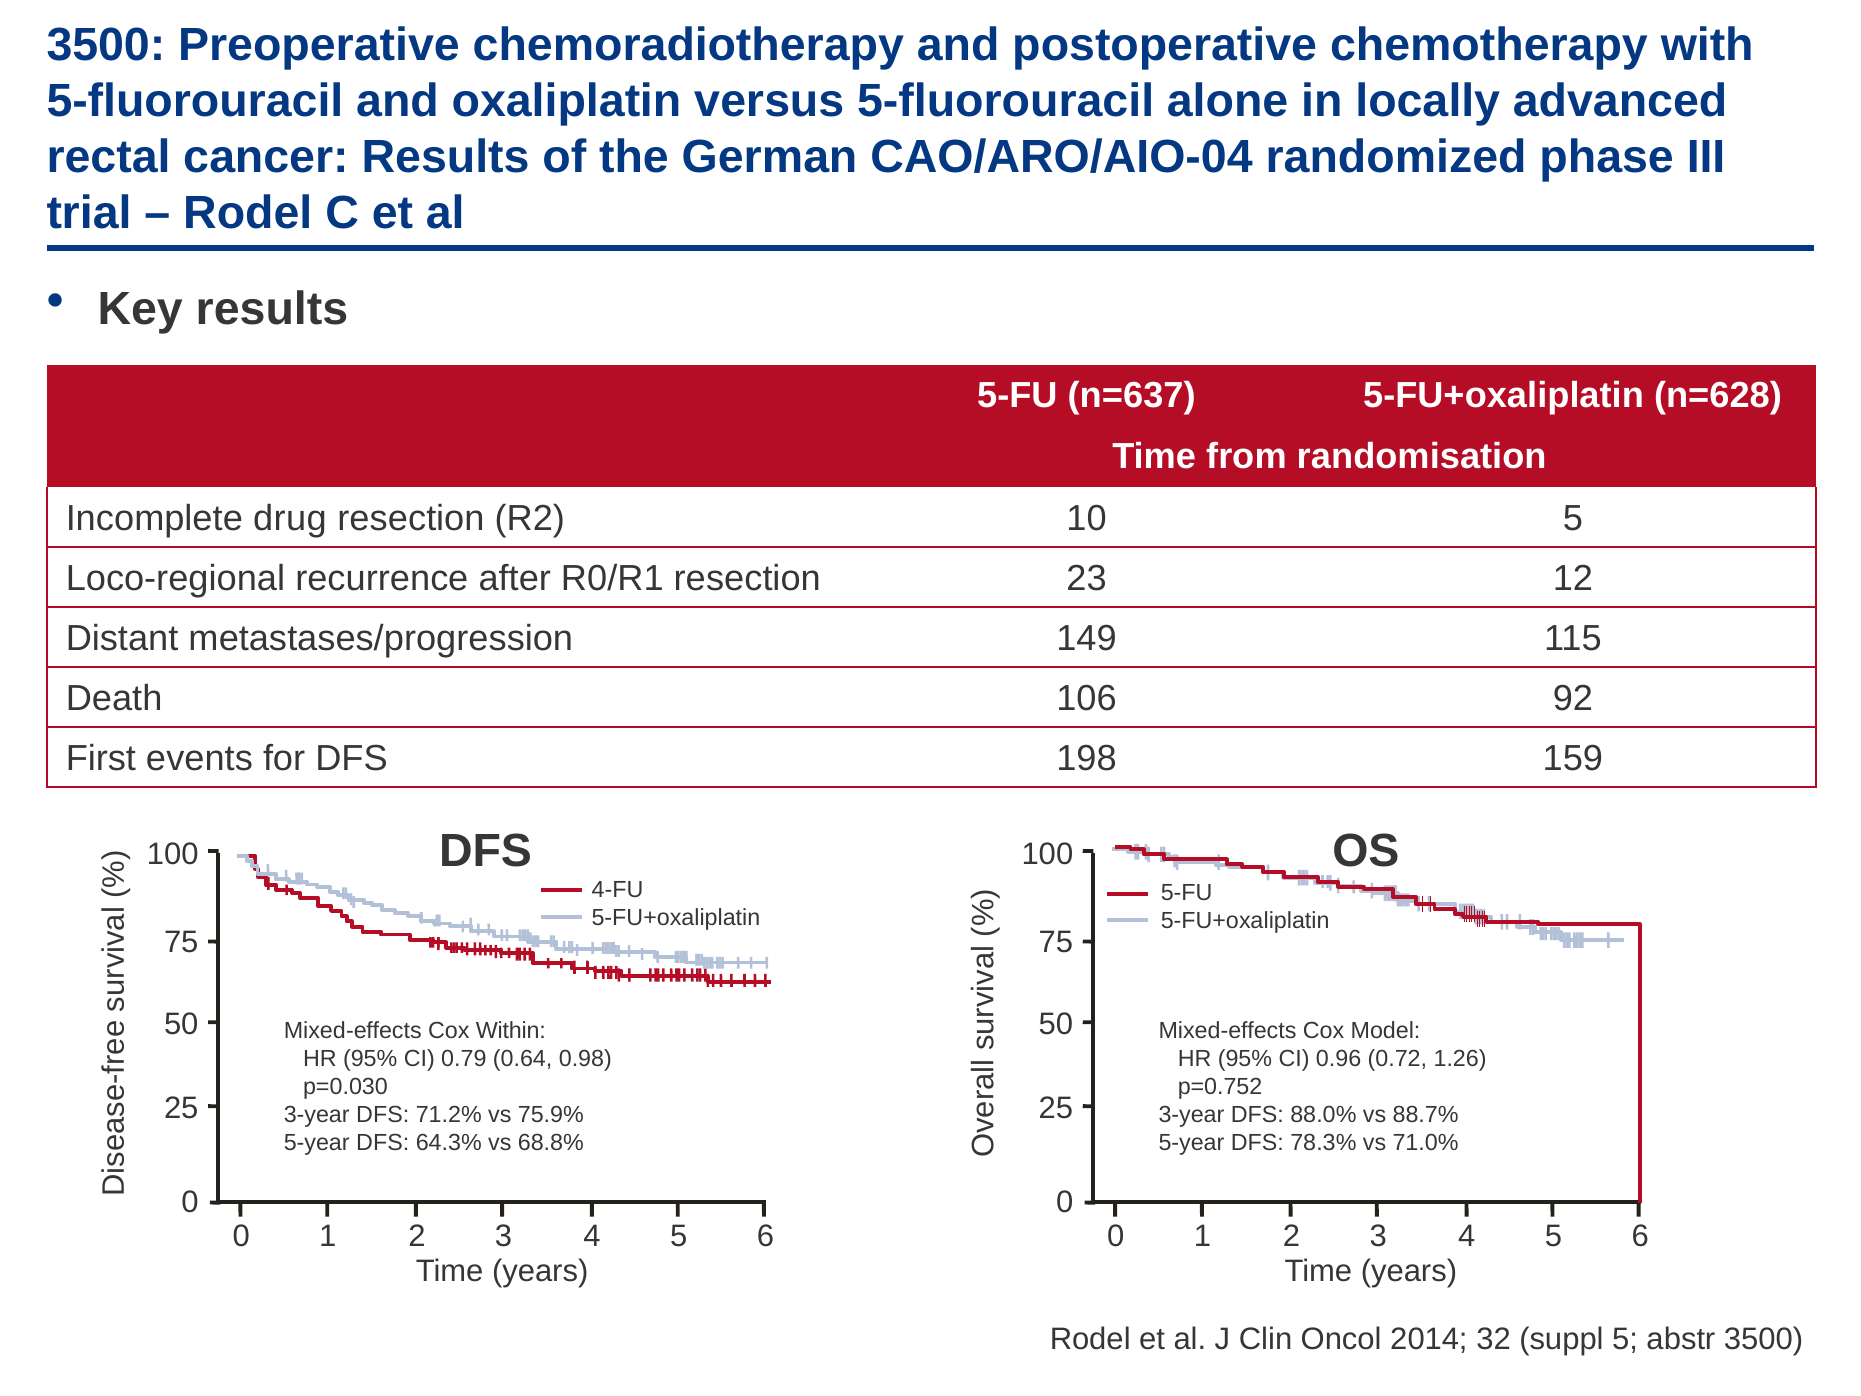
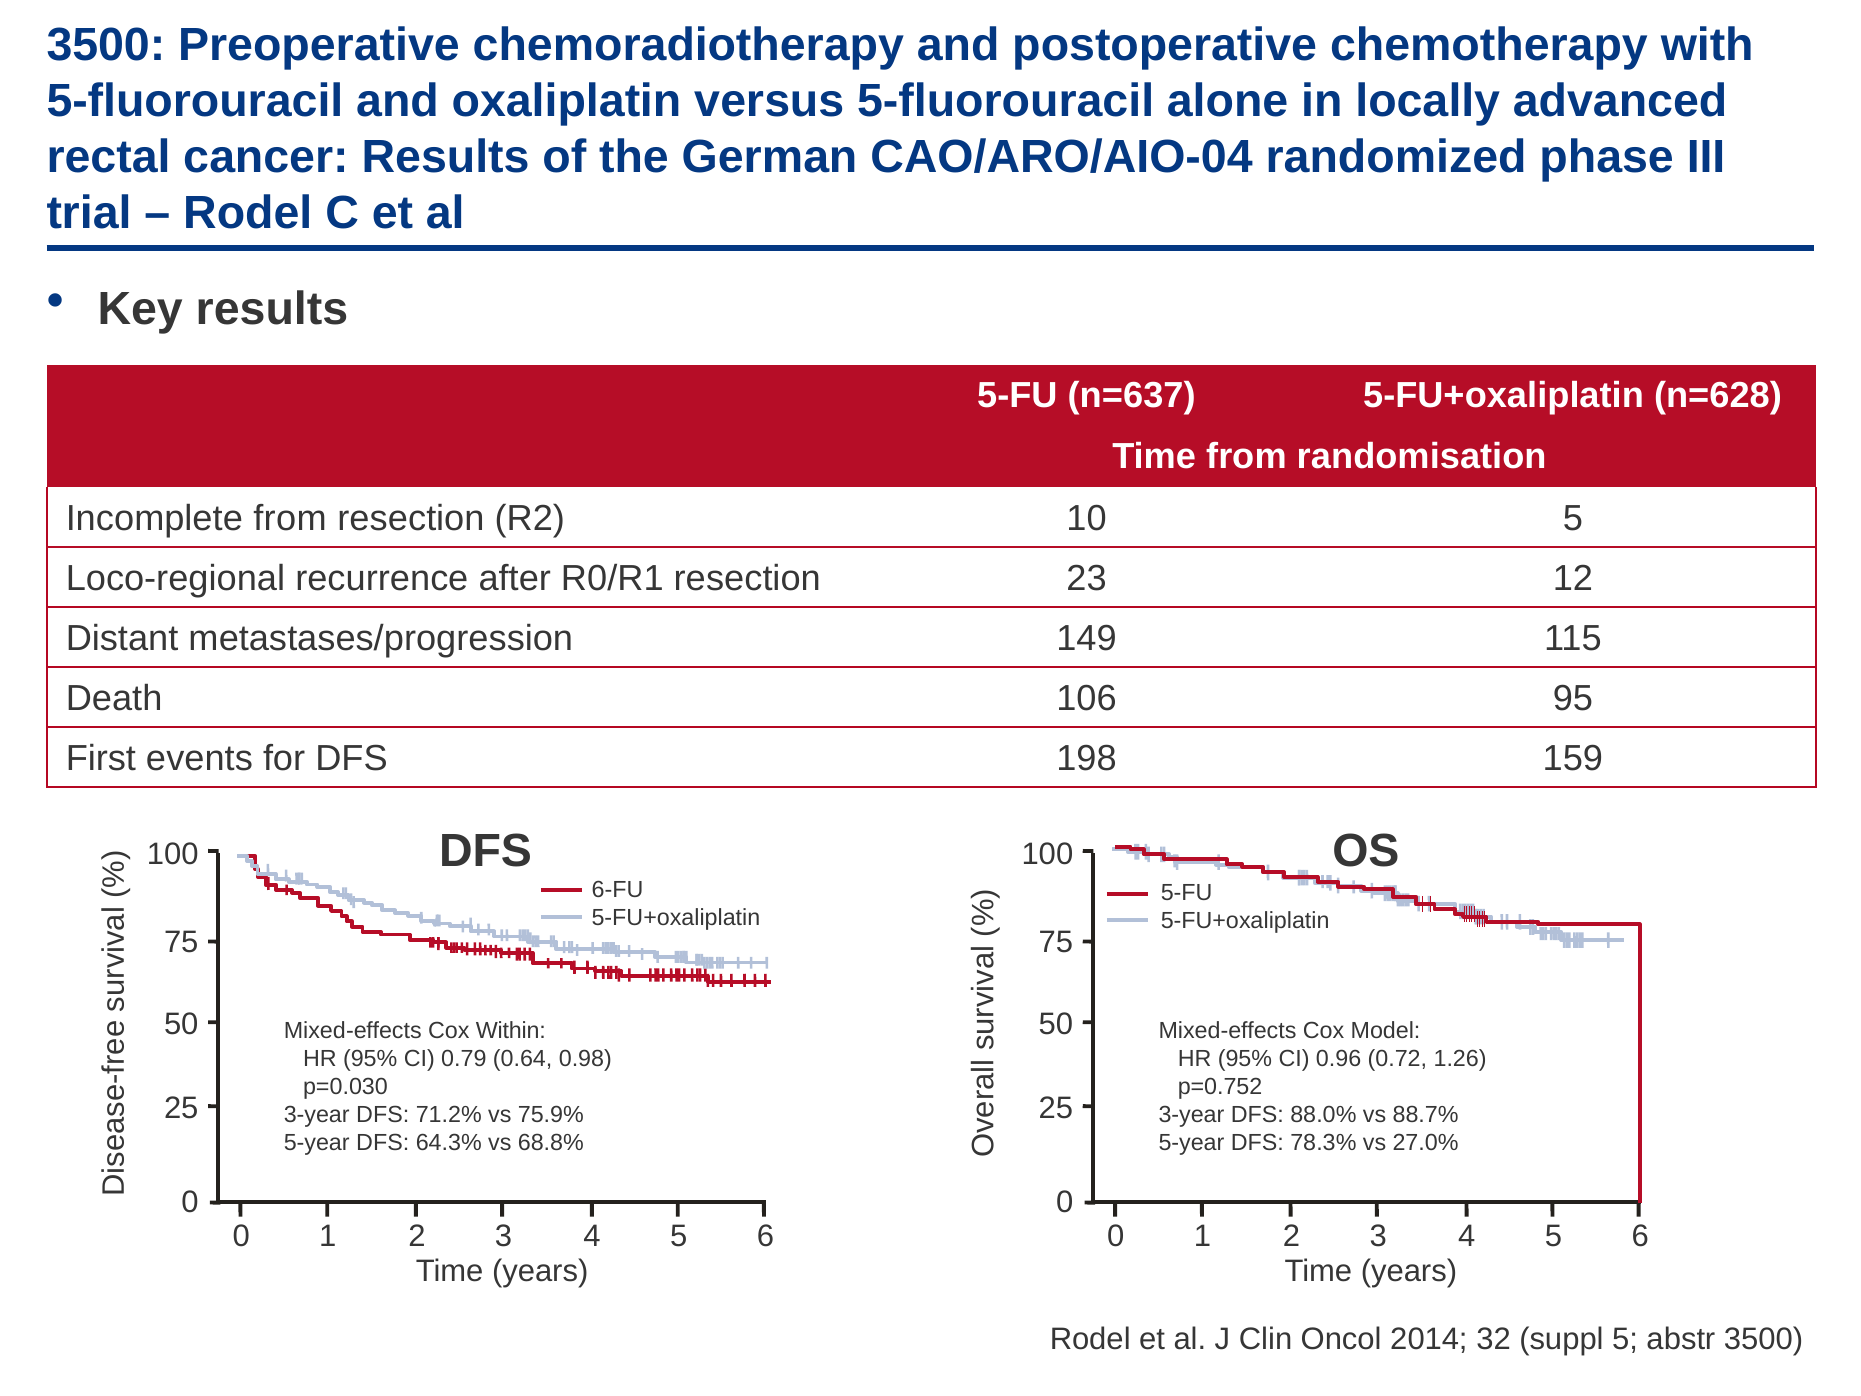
Incomplete drug: drug -> from (290, 518)
92: 92 -> 95 (1573, 698)
4-FU: 4-FU -> 6-FU (618, 889)
71.0%: 71.0% -> 27.0% (1426, 1142)
